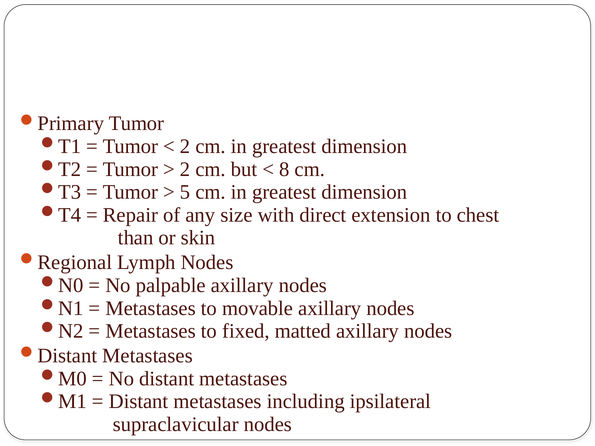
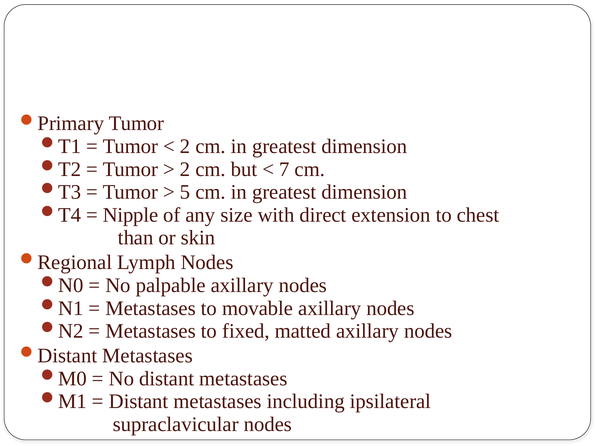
8: 8 -> 7 (284, 169)
Repair: Repair -> Nipple (130, 215)
